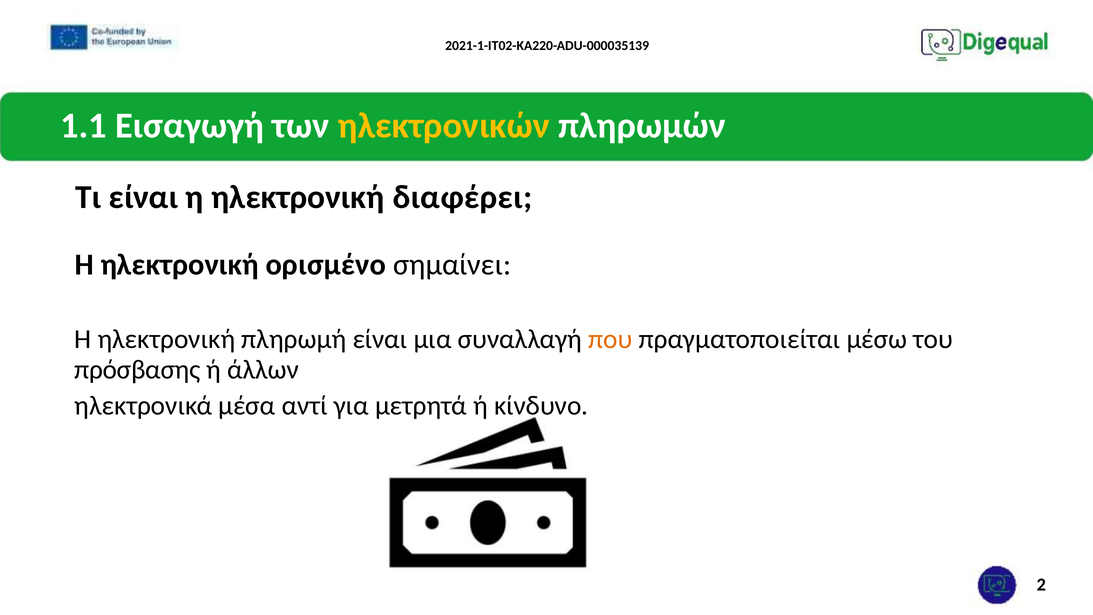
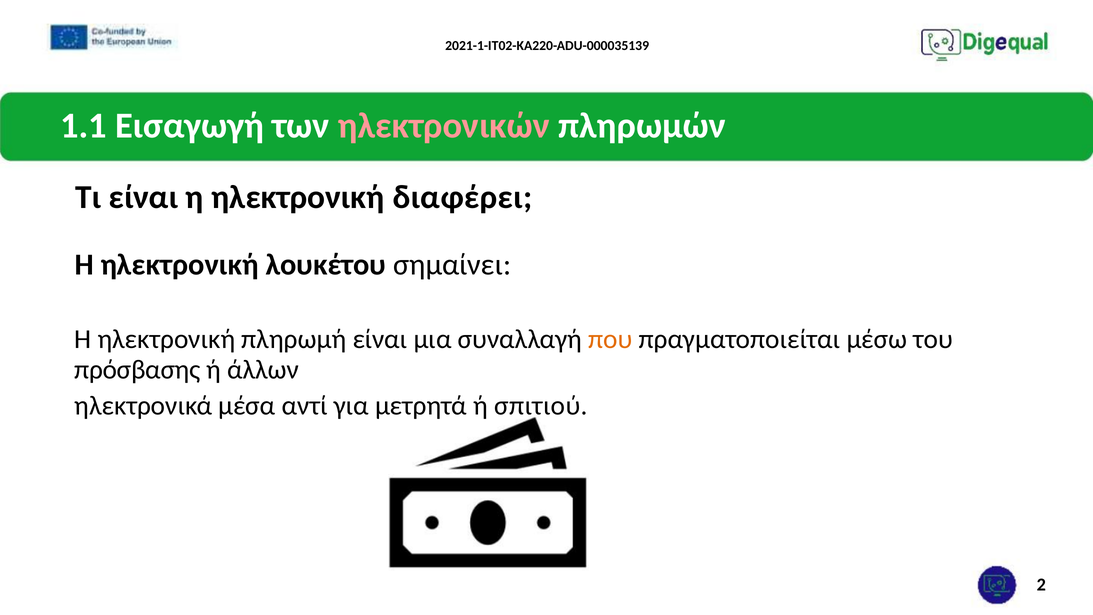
ηλεκτρονικών colour: yellow -> pink (444, 126)
ορισμένο: ορισμένο -> λουκέτου (326, 264)
κίνδυνο: κίνδυνο -> σπιτιού (541, 406)
